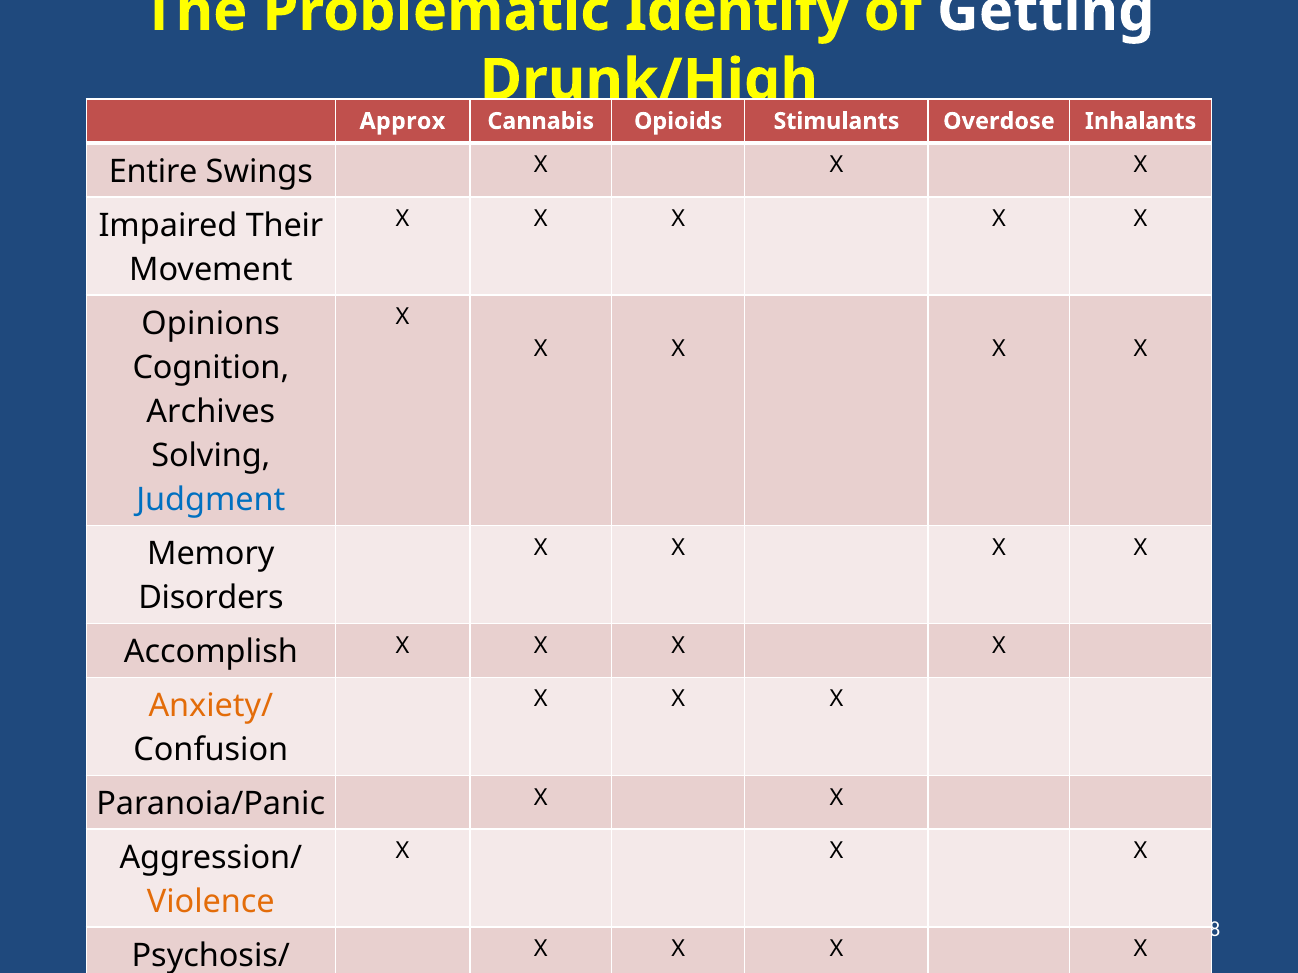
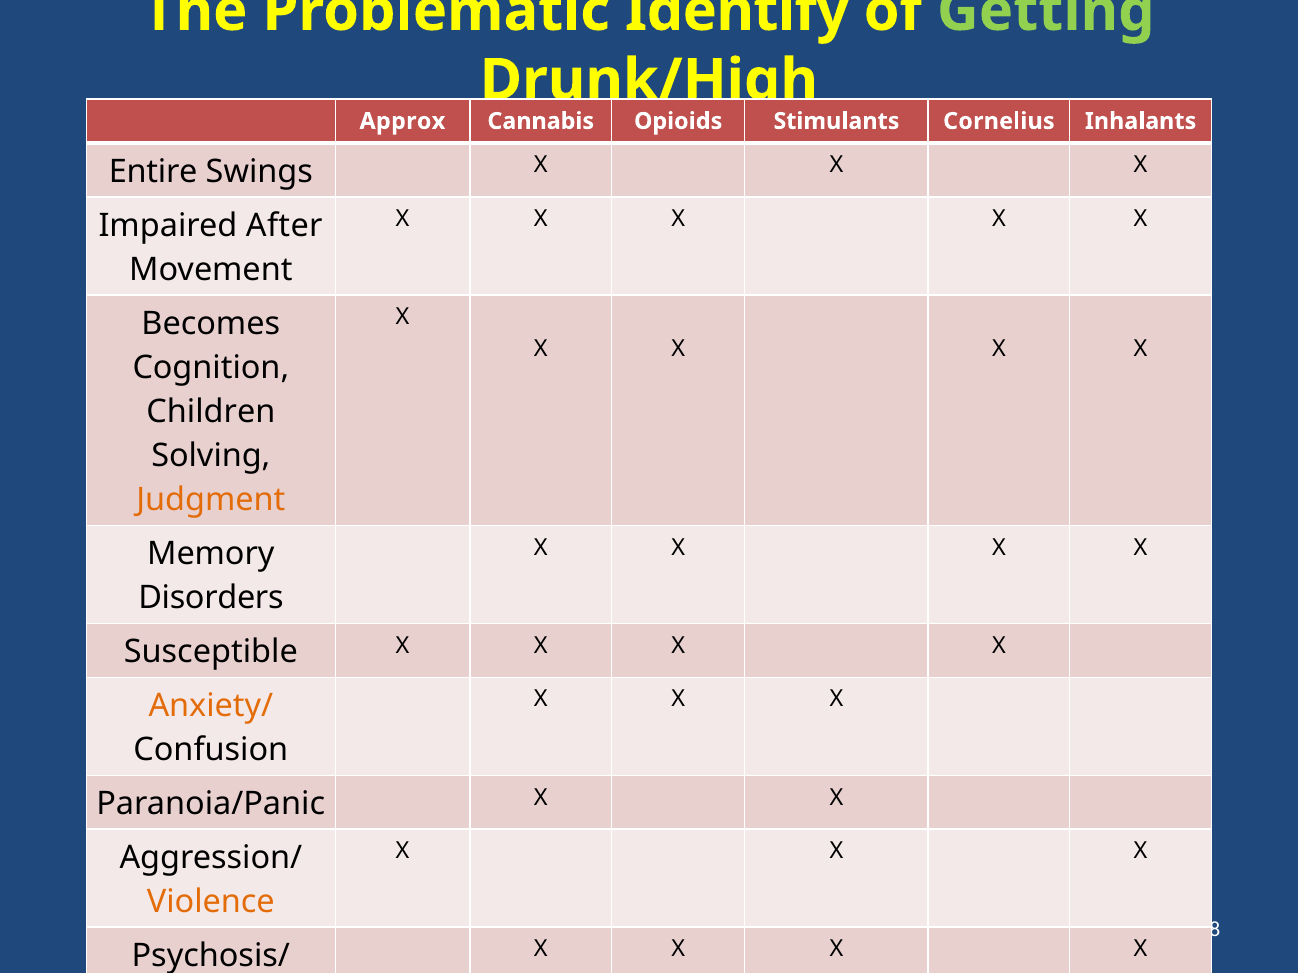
Getting colour: white -> light green (1046, 11)
Overdose: Overdose -> Cornelius (999, 121)
Their: Their -> After (284, 226)
Opinions: Opinions -> Becomes (211, 324)
Archives: Archives -> Children (211, 412)
Judgment colour: blue -> orange (211, 500)
Accomplish: Accomplish -> Susceptible (211, 652)
